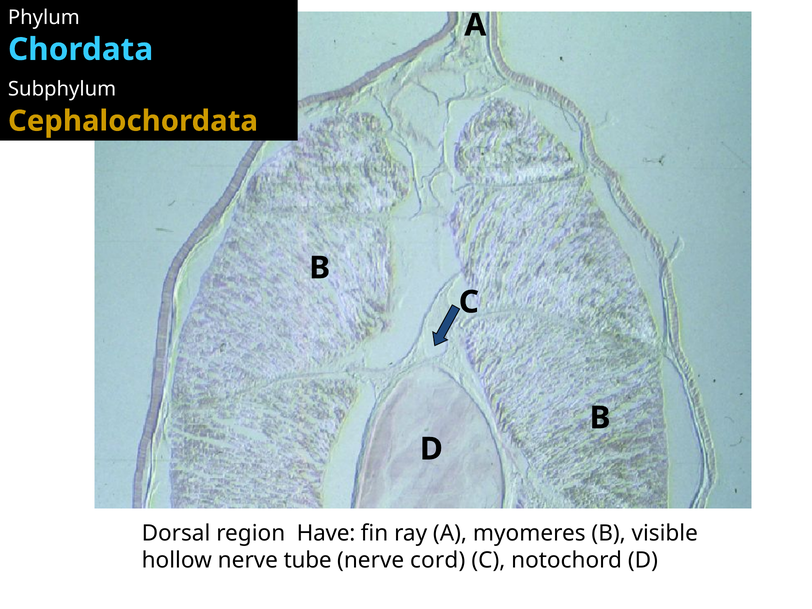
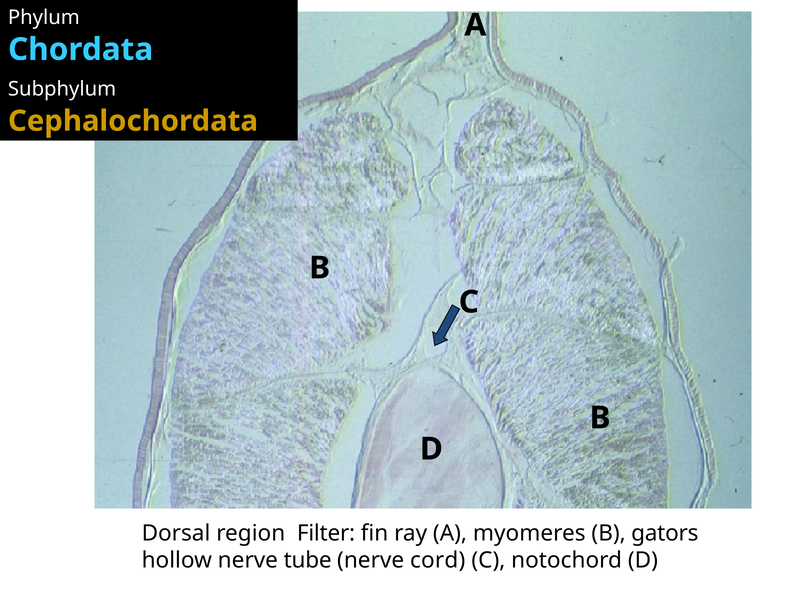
Have: Have -> Filter (326, 533)
visible: visible -> gators (665, 533)
